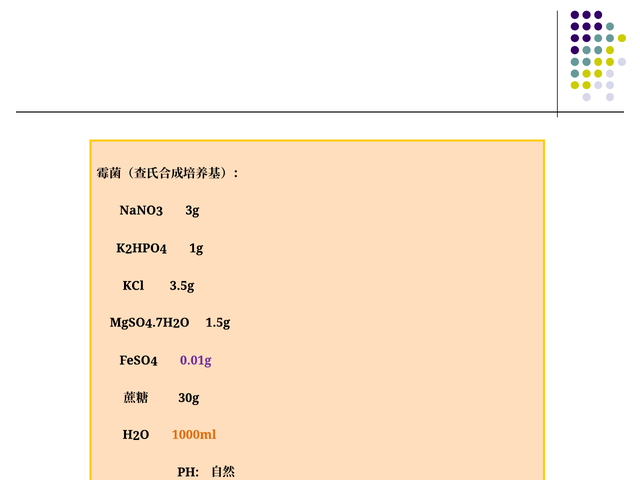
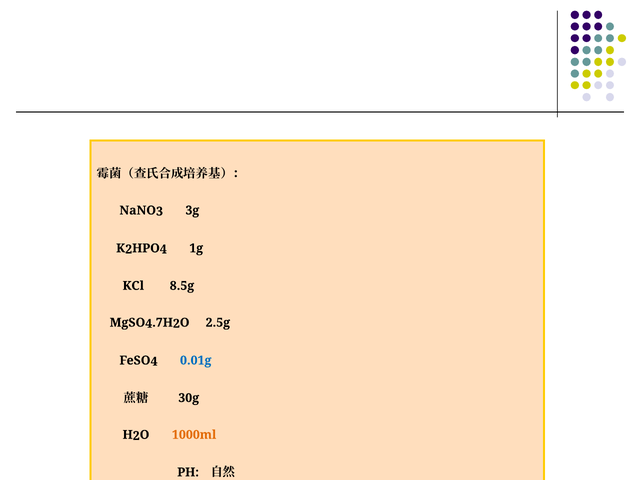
3.5g: 3.5g -> 8.5g (182, 286)
1.5g: 1.5g -> 2.5g (218, 323)
0.01g colour: purple -> blue (196, 360)
